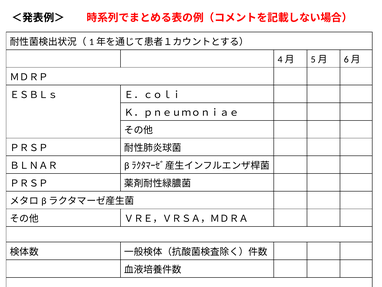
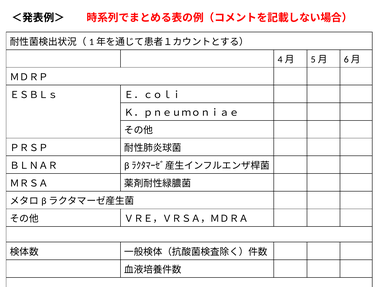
ＰＲＳＰ: ＰＲＳＰ -> ＭＲＳＡ (29, 183)
